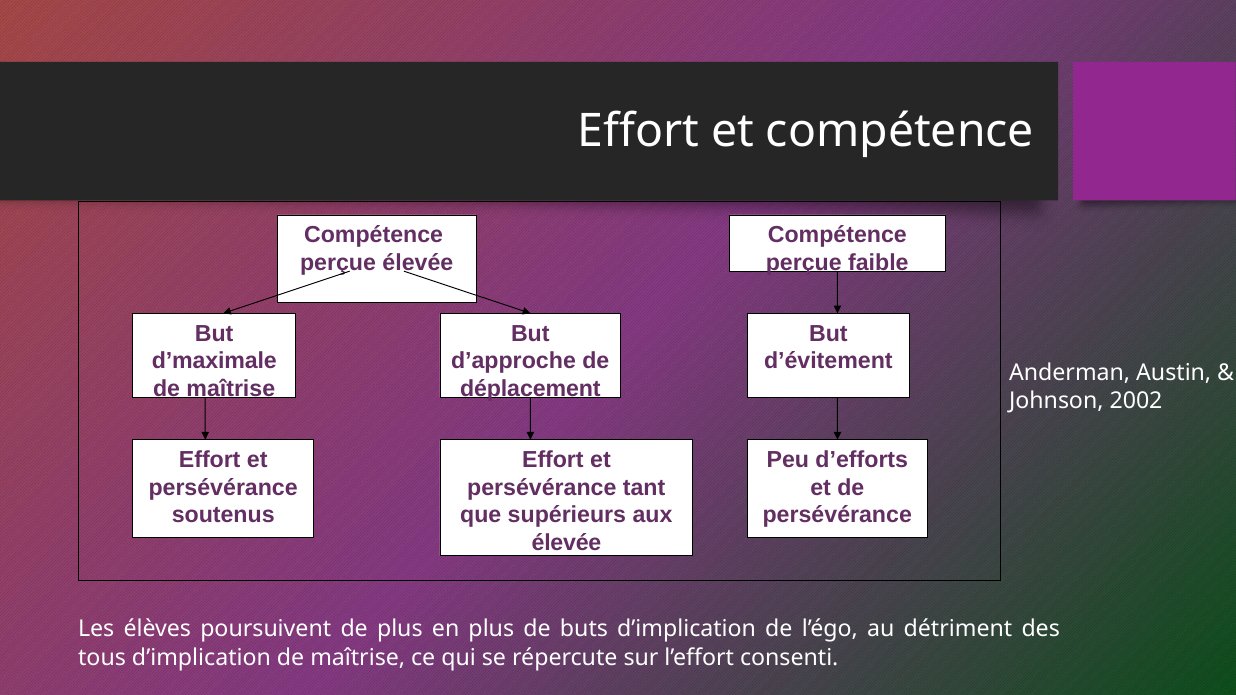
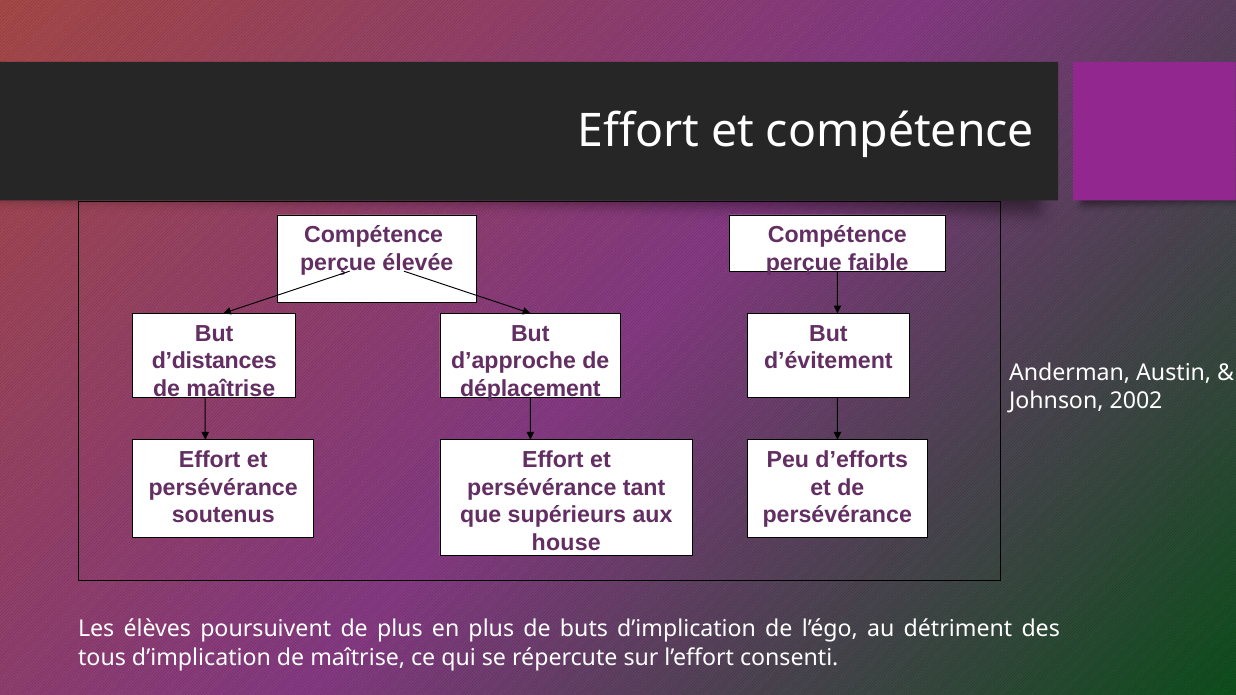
d’maximale: d’maximale -> d’distances (214, 361)
élevée: élevée -> house (566, 543)
